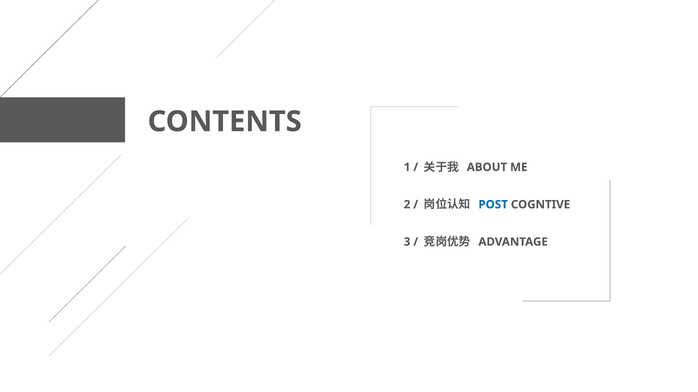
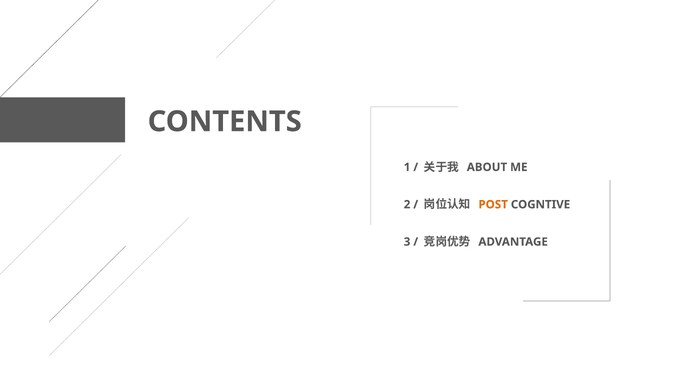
POST colour: blue -> orange (493, 205)
